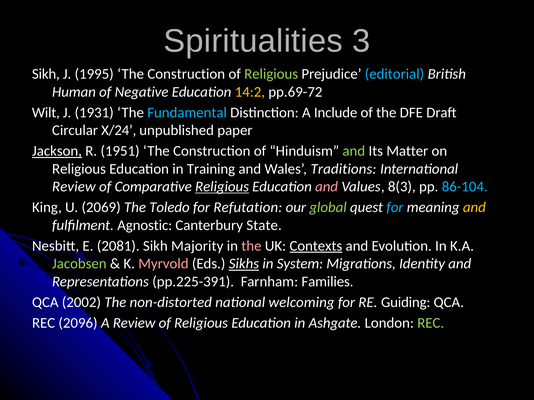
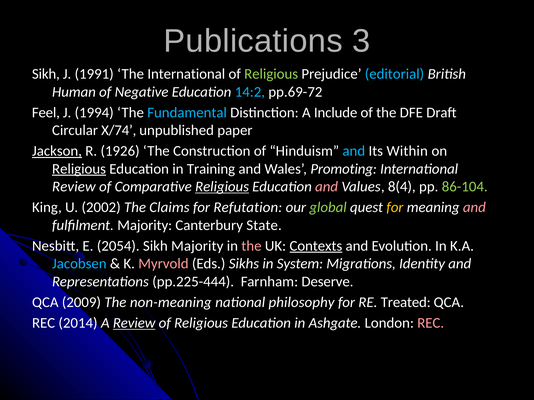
Spiritualities: Spiritualities -> Publications (253, 41)
1995: 1995 -> 1991 (94, 74)
Construction: Construction -> International (186, 74)
14:2 colour: yellow -> light blue (250, 92)
Wilt: Wilt -> Feel (46, 113)
1931: 1931 -> 1994 (94, 113)
X/24: X/24 -> X/74 (119, 130)
1951: 1951 -> 1926 (120, 151)
and colour: light green -> light blue (354, 151)
Matter: Matter -> Within (407, 151)
Religious underline: none -> present (79, 169)
Traditions: Traditions -> Promoting (344, 169)
8(3: 8(3 -> 8(4 (402, 187)
86-104 colour: light blue -> light green (465, 187)
2069: 2069 -> 2002 (101, 208)
Toledo: Toledo -> Claims (169, 208)
for colour: light blue -> yellow (395, 208)
and colour: yellow -> pink (474, 208)
fulfilment Agnostic: Agnostic -> Majority (145, 225)
2081: 2081 -> 2054 (118, 246)
Jacobsen colour: light green -> light blue (79, 264)
Sikhs underline: present -> none (244, 264)
pp.225-391: pp.225-391 -> pp.225-444 (193, 282)
Families: Families -> Deserve (327, 282)
2002: 2002 -> 2009 (81, 303)
non-distorted: non-distorted -> non-meaning (171, 303)
welcoming: welcoming -> philosophy (302, 303)
Guiding: Guiding -> Treated (406, 303)
2096: 2096 -> 2014 (78, 323)
Review underline: none -> present (134, 323)
REC colour: light green -> pink (431, 323)
